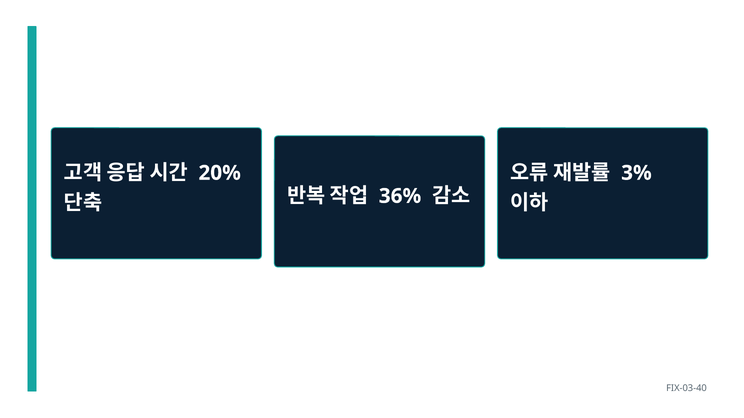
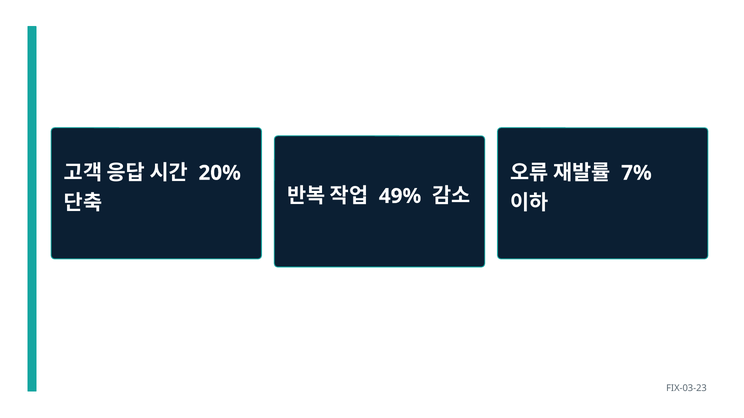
3%: 3% -> 7% (636, 173)
36%: 36% -> 49% (400, 196)
FIX-03-40: FIX-03-40 -> FIX-03-23 (686, 389)
